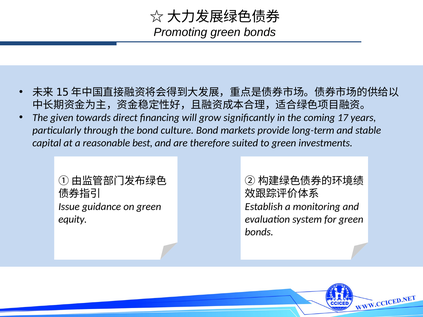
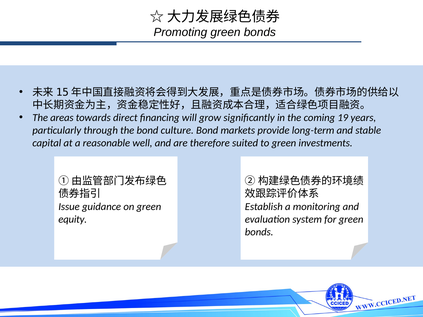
given: given -> areas (62, 118)
17: 17 -> 19 (343, 118)
best: best -> well (142, 143)
